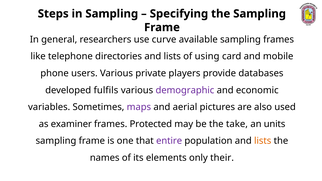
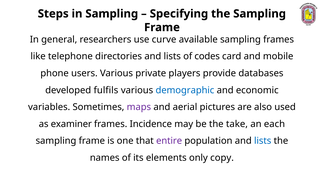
using: using -> codes (207, 56)
demographic colour: purple -> blue (185, 90)
Protected: Protected -> Incidence (151, 124)
units: units -> each (274, 124)
lists colour: orange -> blue (263, 141)
their: their -> copy (222, 158)
